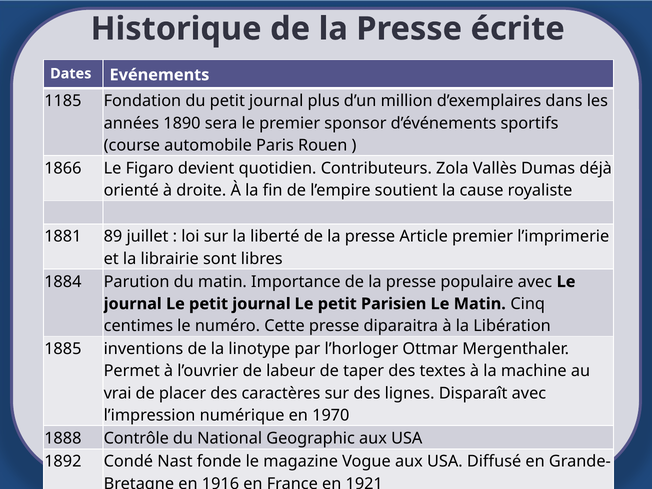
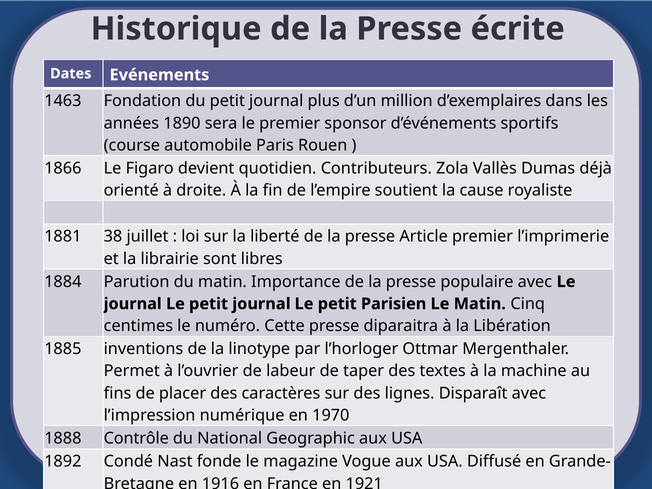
1185: 1185 -> 1463 (63, 101)
89: 89 -> 38 (113, 237)
vrai: vrai -> fins (118, 393)
